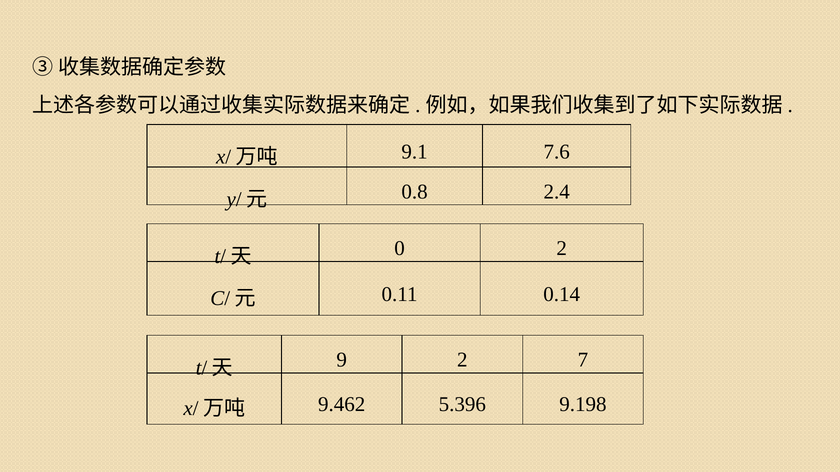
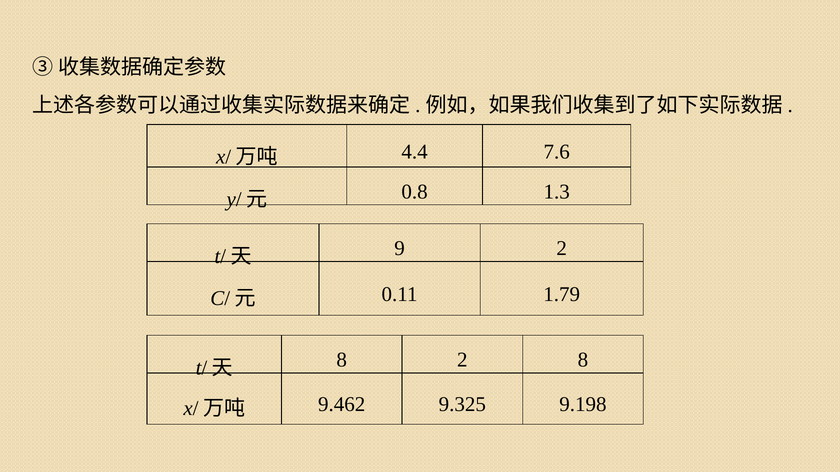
9.1: 9.1 -> 4.4 (415, 152)
2.4: 2.4 -> 1.3 (557, 192)
0: 0 -> 9 (400, 249)
0.14: 0.14 -> 1.79 (562, 295)
9: 9 -> 8 (342, 360)
2 7: 7 -> 8 (583, 360)
5.396: 5.396 -> 9.325 (462, 405)
